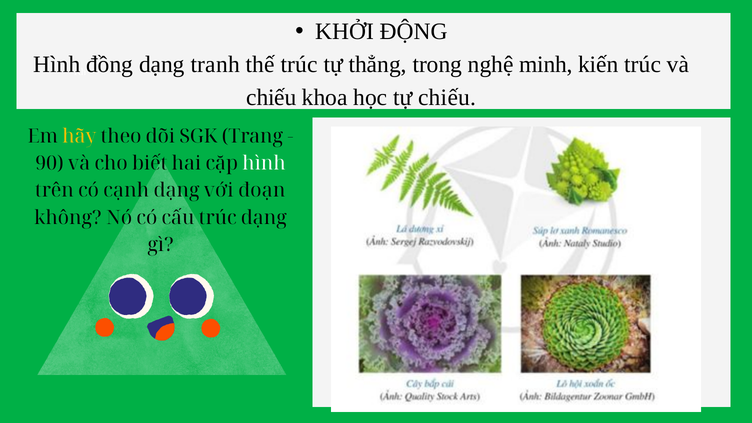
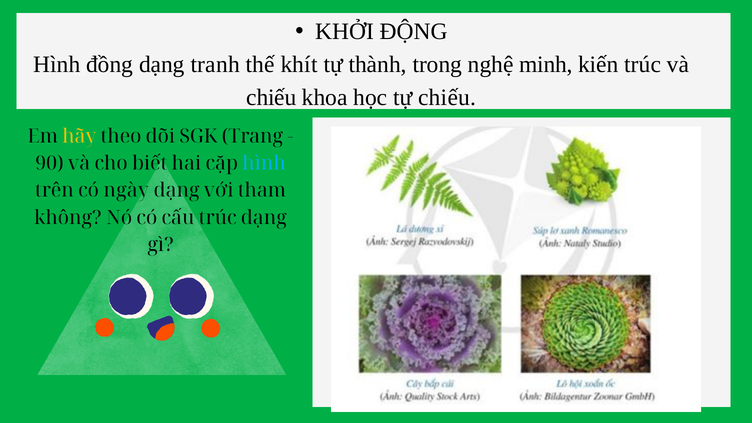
thế trúc: trúc -> khít (299, 65)
thẳng: thẳng -> thành (378, 65)
hình colour: white -> light blue (264, 163)
cạnh: cạnh -> ngày (126, 191)
đoạn: đoạn -> tham (262, 191)
